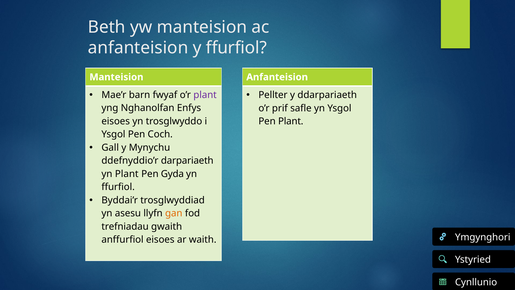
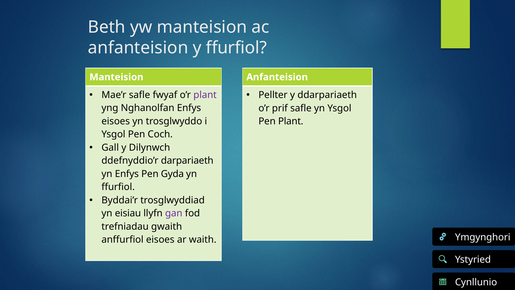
Mae’r barn: barn -> safle (140, 95)
Mynychu: Mynychu -> Dilynwch (150, 147)
yn Plant: Plant -> Enfys (127, 174)
asesu: asesu -> eisiau (128, 213)
gan colour: orange -> purple (174, 213)
